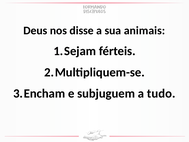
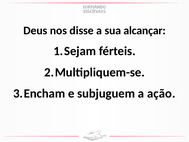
animais: animais -> alcançar (145, 30)
tudo: tudo -> ação (161, 93)
